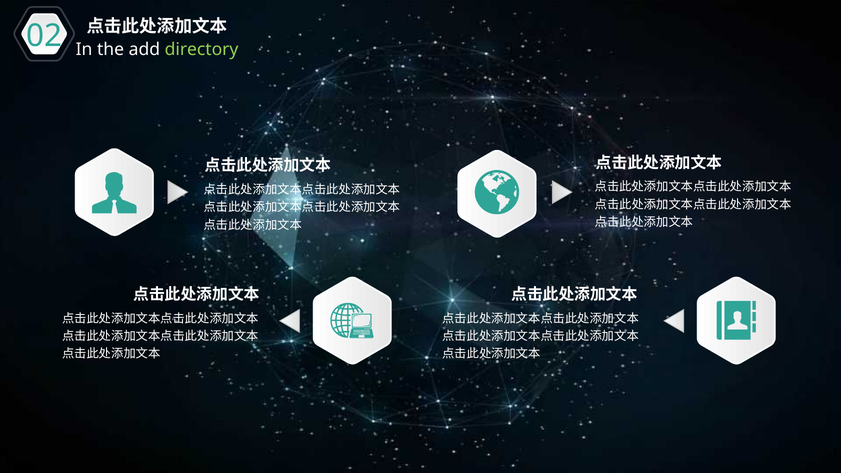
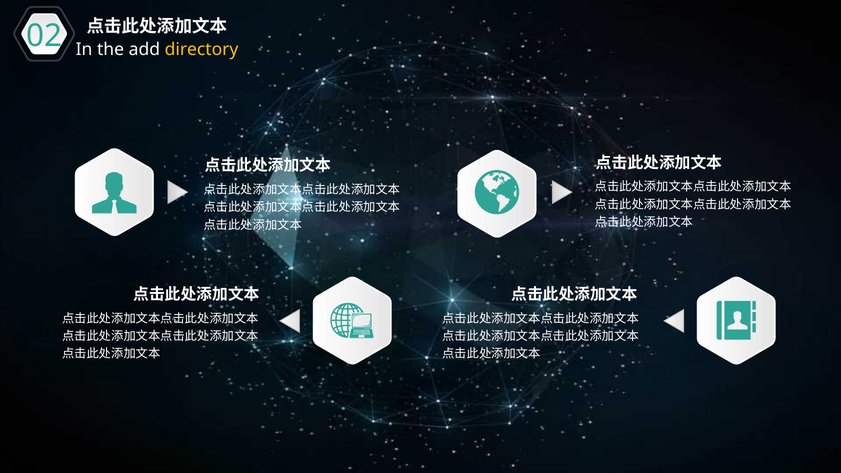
directory colour: light green -> yellow (202, 49)
